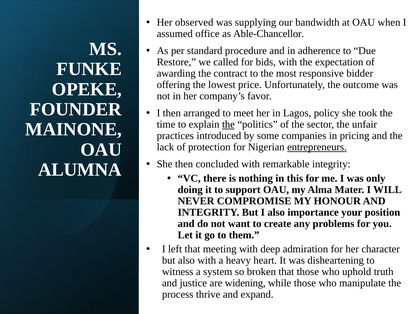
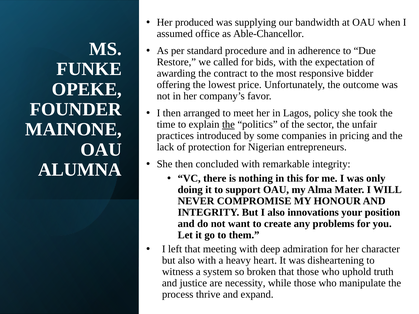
observed: observed -> produced (194, 22)
entrepreneurs underline: present -> none (317, 147)
importance: importance -> innovations (313, 212)
widening: widening -> necessity (245, 283)
